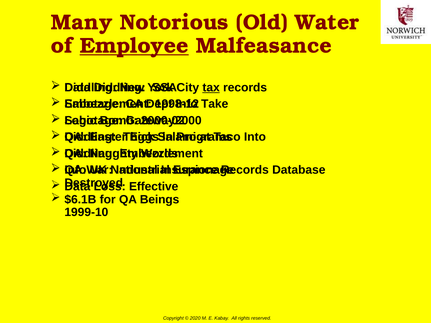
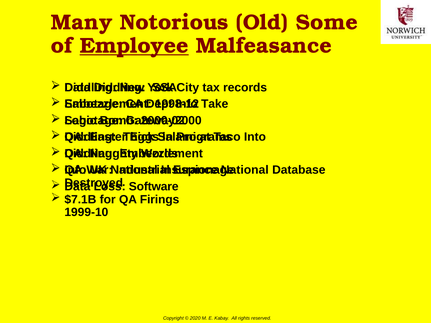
Water: Water -> Some (327, 22)
tax underline: present -> none (211, 88)
Records: Records -> National (245, 170)
Effective: Effective -> Software (154, 187)
$6.1B: $6.1B -> $7.1B (80, 200)
Beings: Beings -> Firings (160, 200)
